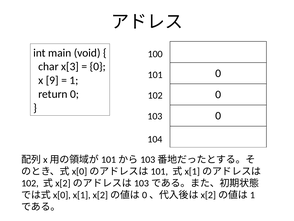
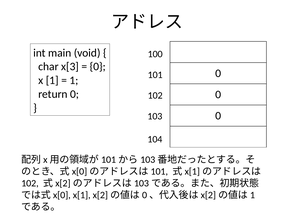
x 9: 9 -> 1 (52, 80)
